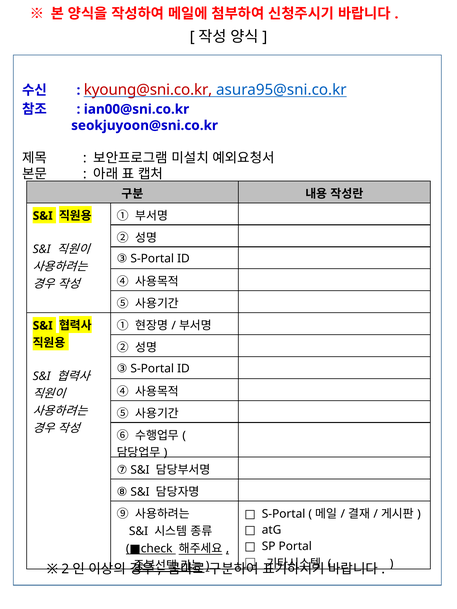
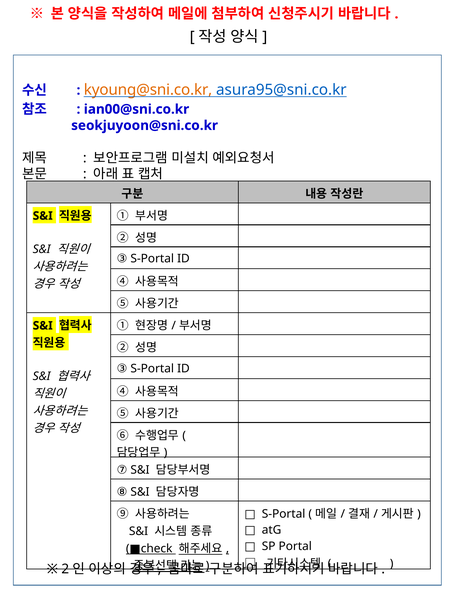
kyoung@sni.co.kr colour: red -> orange (148, 90)
